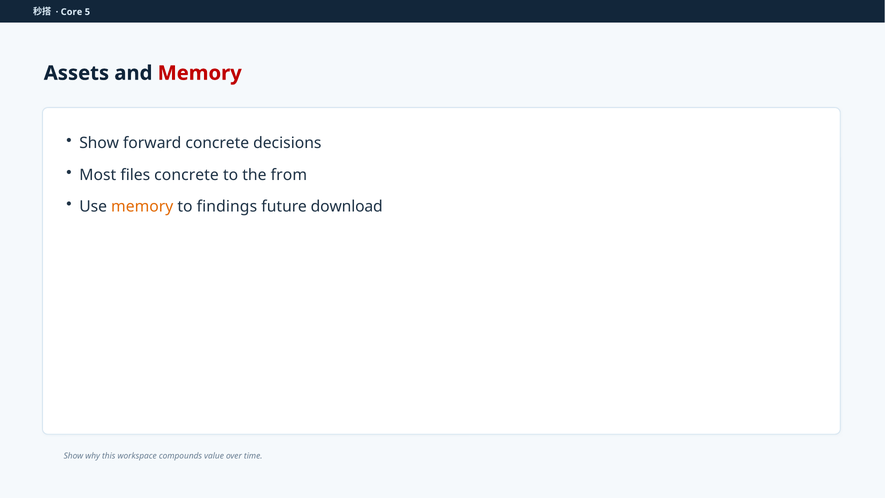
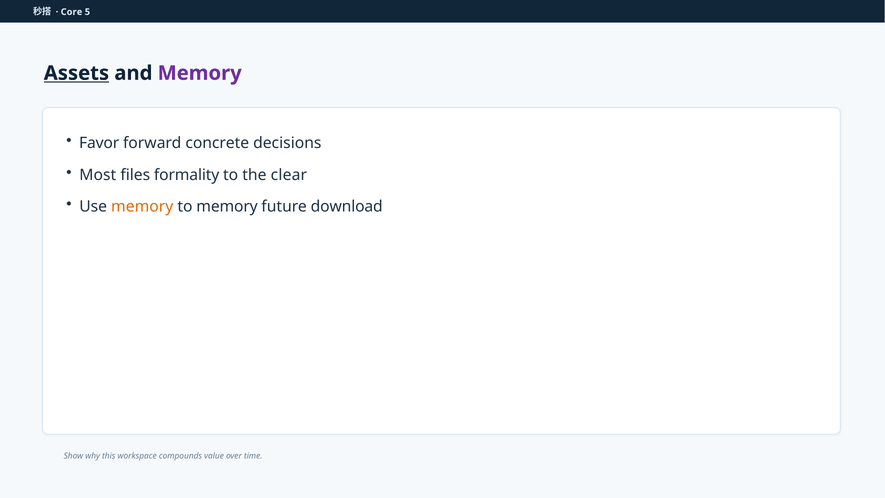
Assets underline: none -> present (76, 73)
Memory colour: red -> purple (200, 73)
Show: Show -> Favor (99, 143)
files concrete: concrete -> formality (187, 175)
from: from -> clear (289, 175)
to findings: findings -> memory (227, 207)
